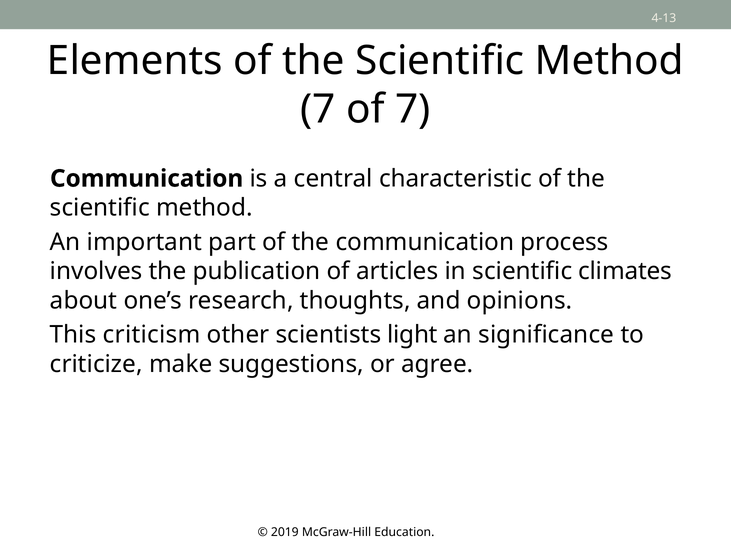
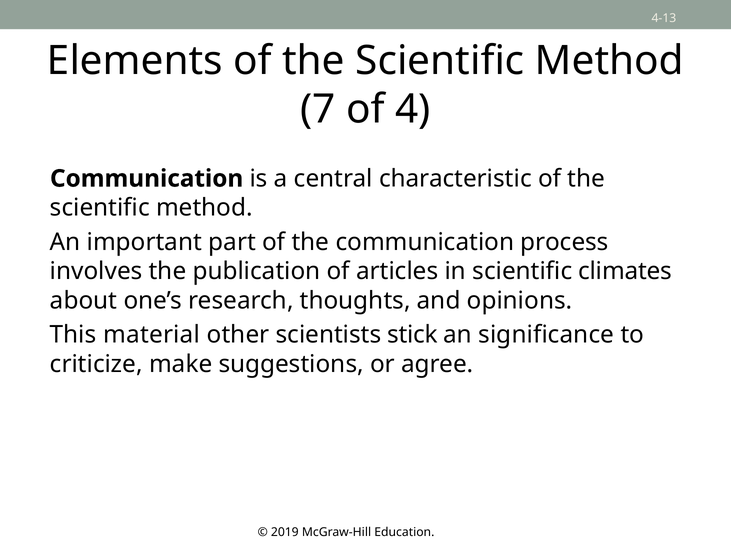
of 7: 7 -> 4 (413, 109)
criticism: criticism -> material (152, 334)
light: light -> stick (412, 334)
